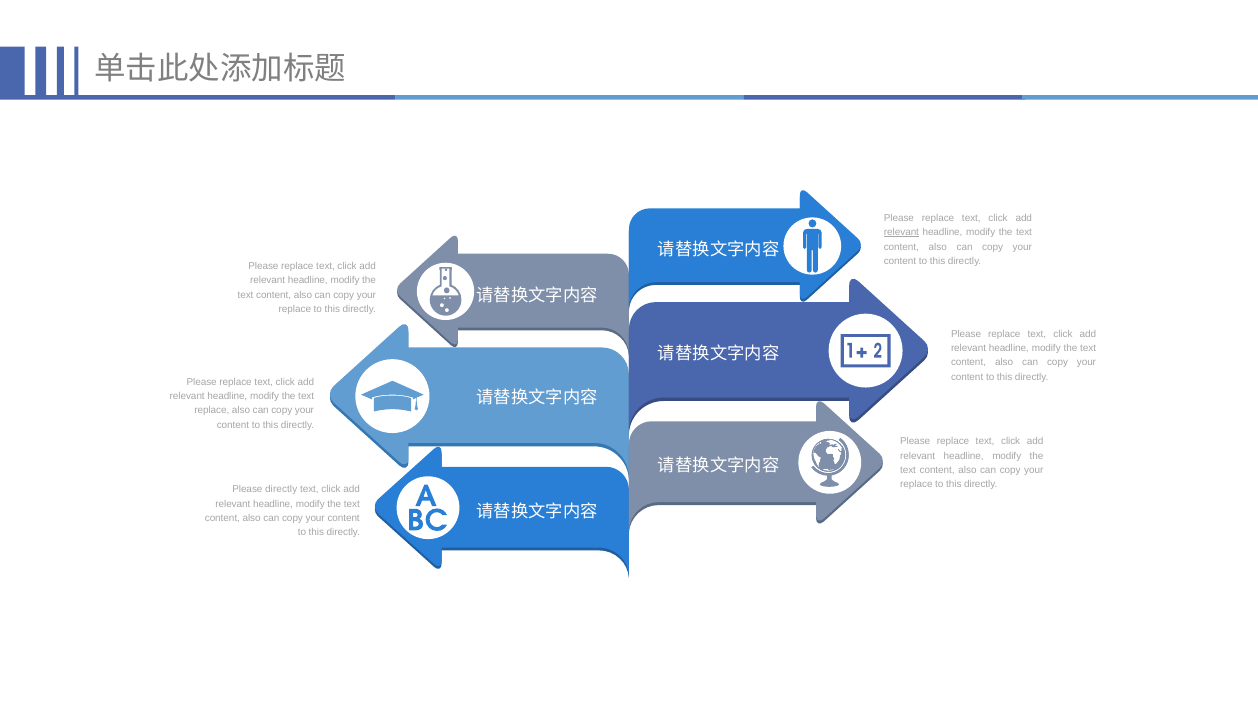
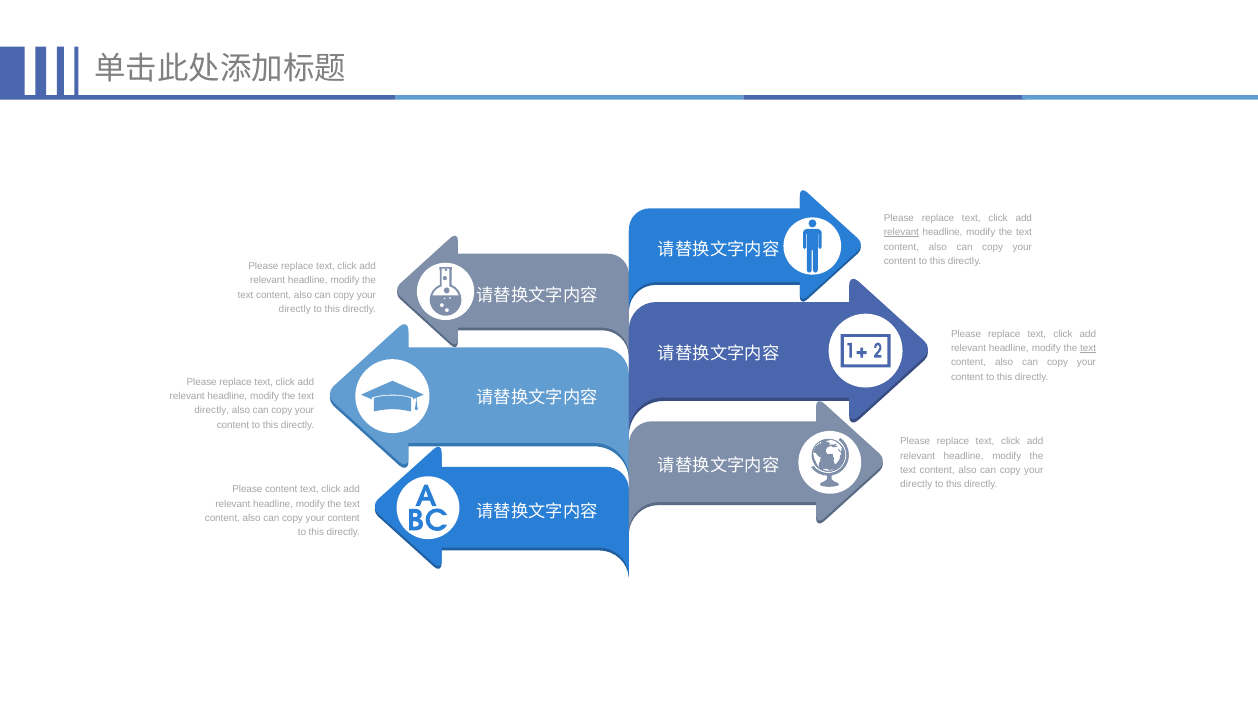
replace: replace -> directly (295, 309)
text underline: none -> present (1088, 349)
replace: replace -> directly (212, 411)
replace: replace -> directly (916, 485)
Please directly: directly -> content (281, 490)
